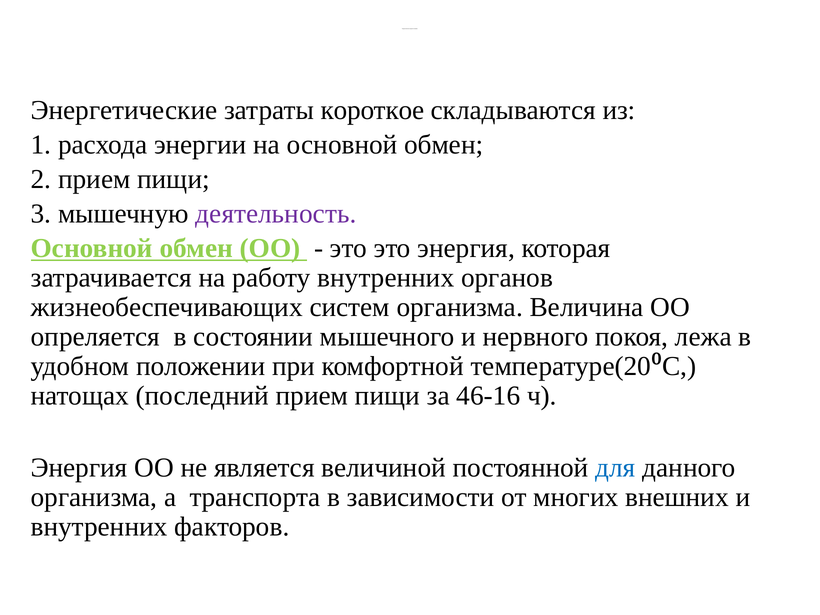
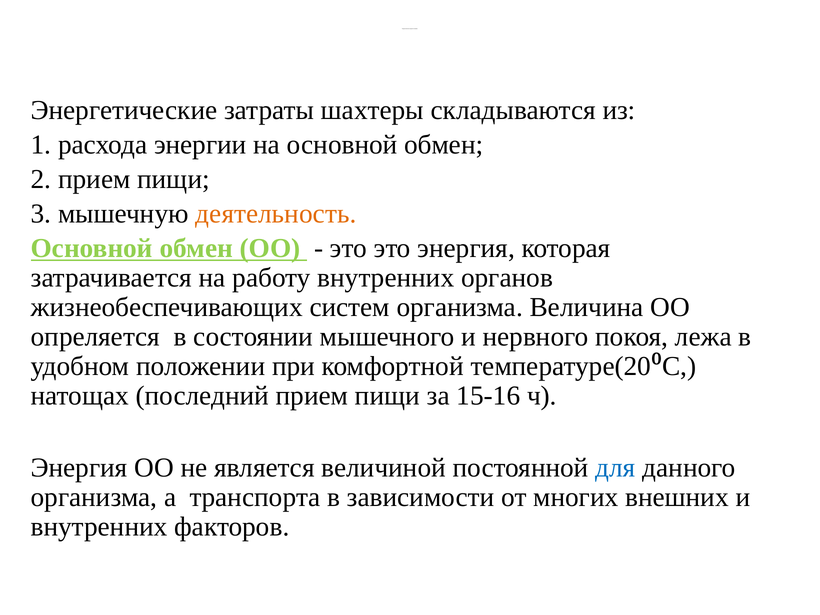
короткое: короткое -> шахтеры (372, 110)
деятельность colour: purple -> orange (276, 214)
46-16: 46-16 -> 15-16 (488, 396)
